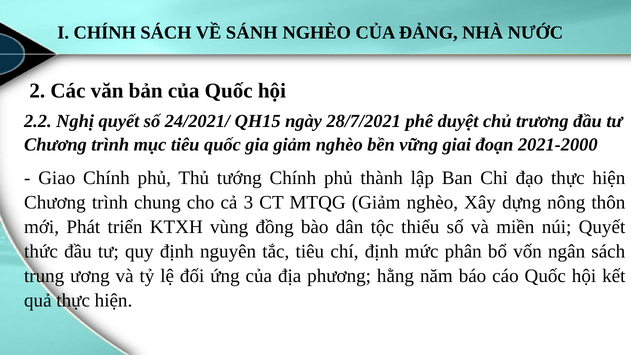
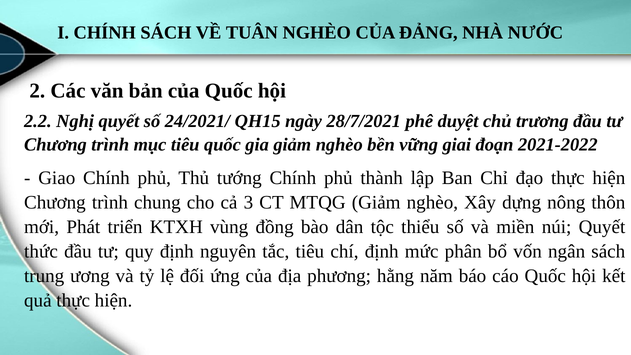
SÁNH: SÁNH -> TUÂN (252, 33)
2021-2000: 2021-2000 -> 2021-2022 (558, 145)
